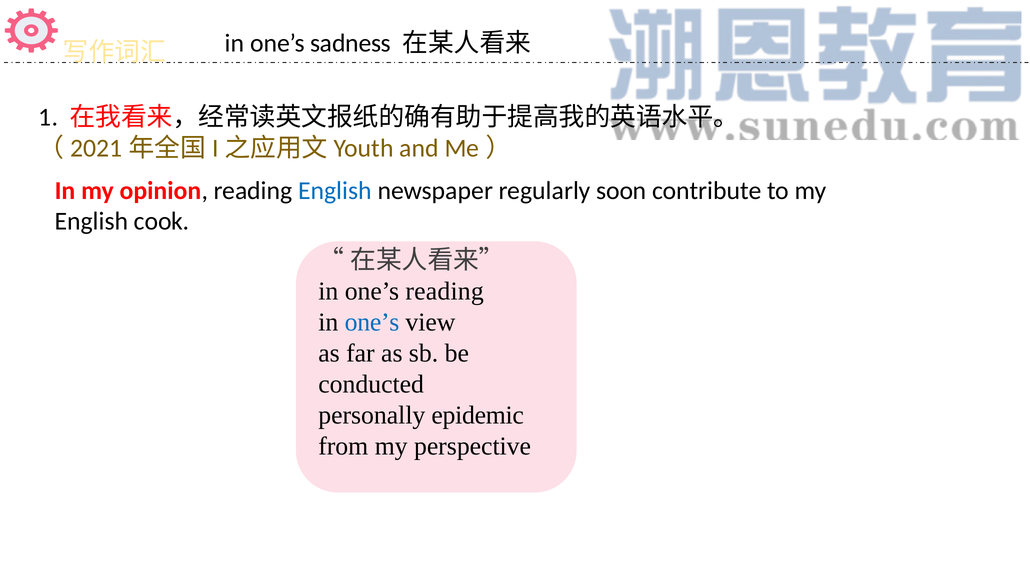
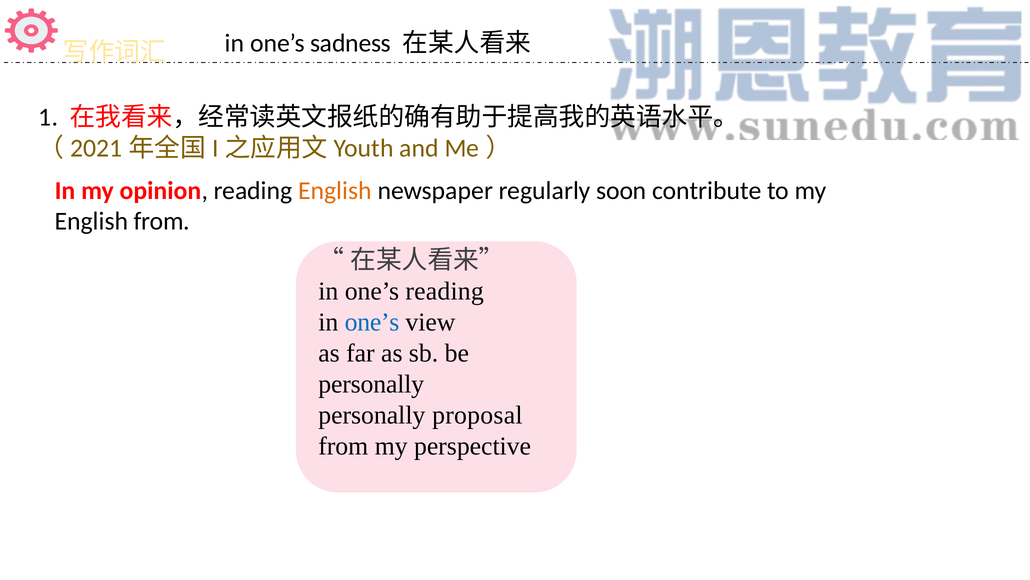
English colour: blue -> orange (335, 190)
English cook: cook -> from (162, 221)
conducted: conducted -> personally (371, 384)
epidemic: epidemic -> proposal (477, 415)
